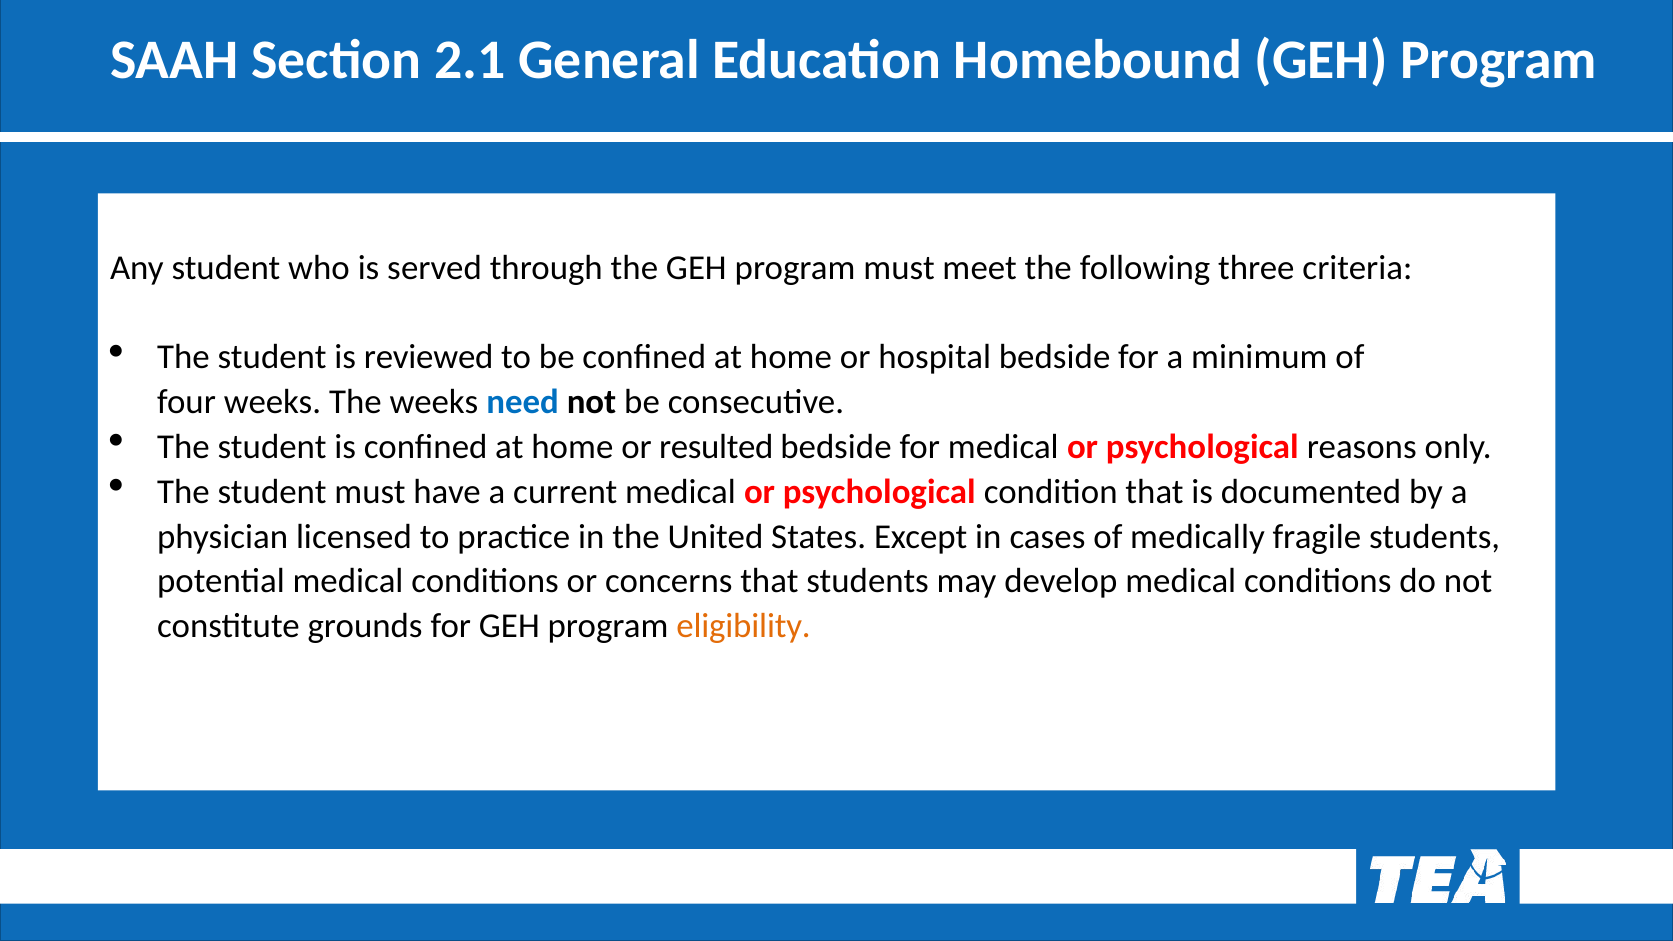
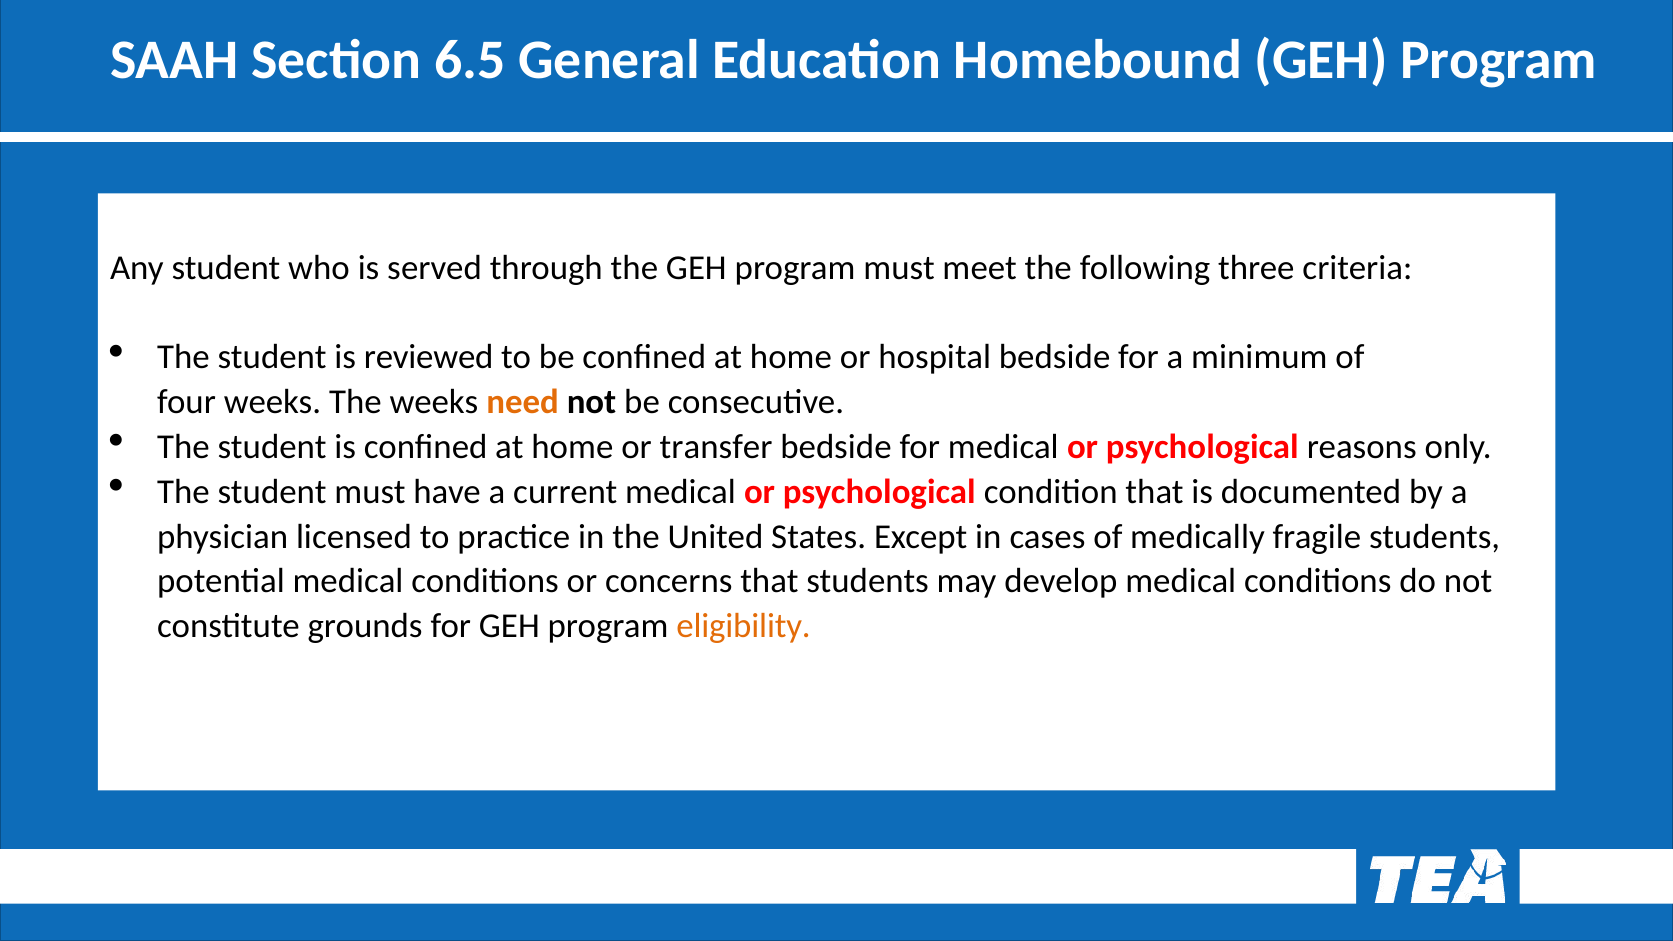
2.1: 2.1 -> 6.5 (470, 60)
need colour: blue -> orange (523, 402)
resulted: resulted -> transfer (716, 447)
